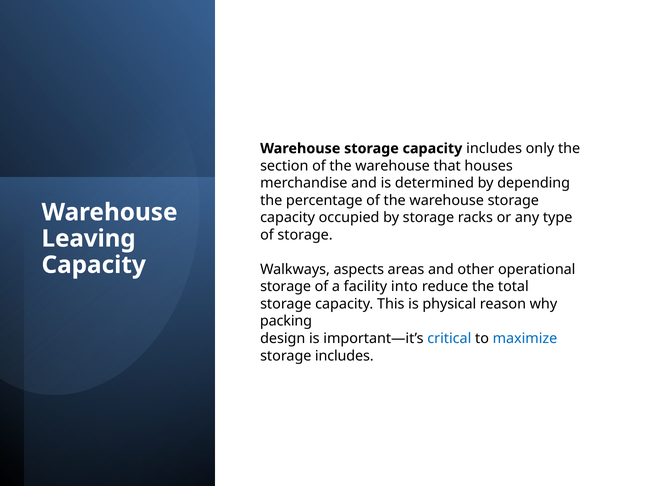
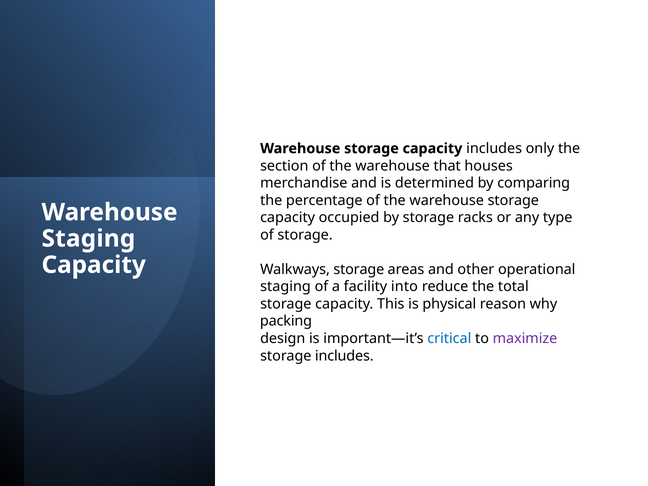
depending: depending -> comparing (534, 183)
Leaving: Leaving -> Staging (88, 239)
Walkways aspects: aspects -> storage (359, 269)
storage: storage -> staging (286, 287)
maximize colour: blue -> purple (525, 338)
